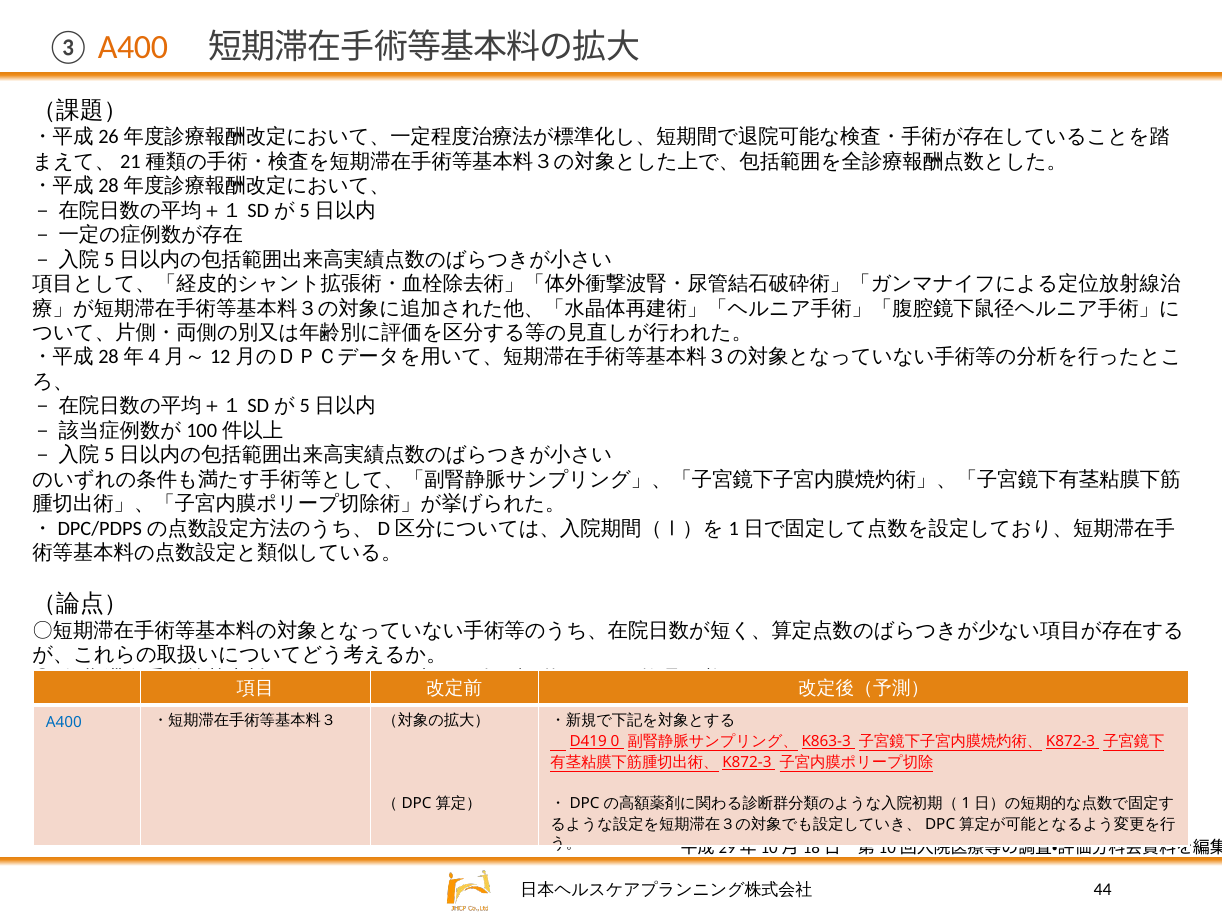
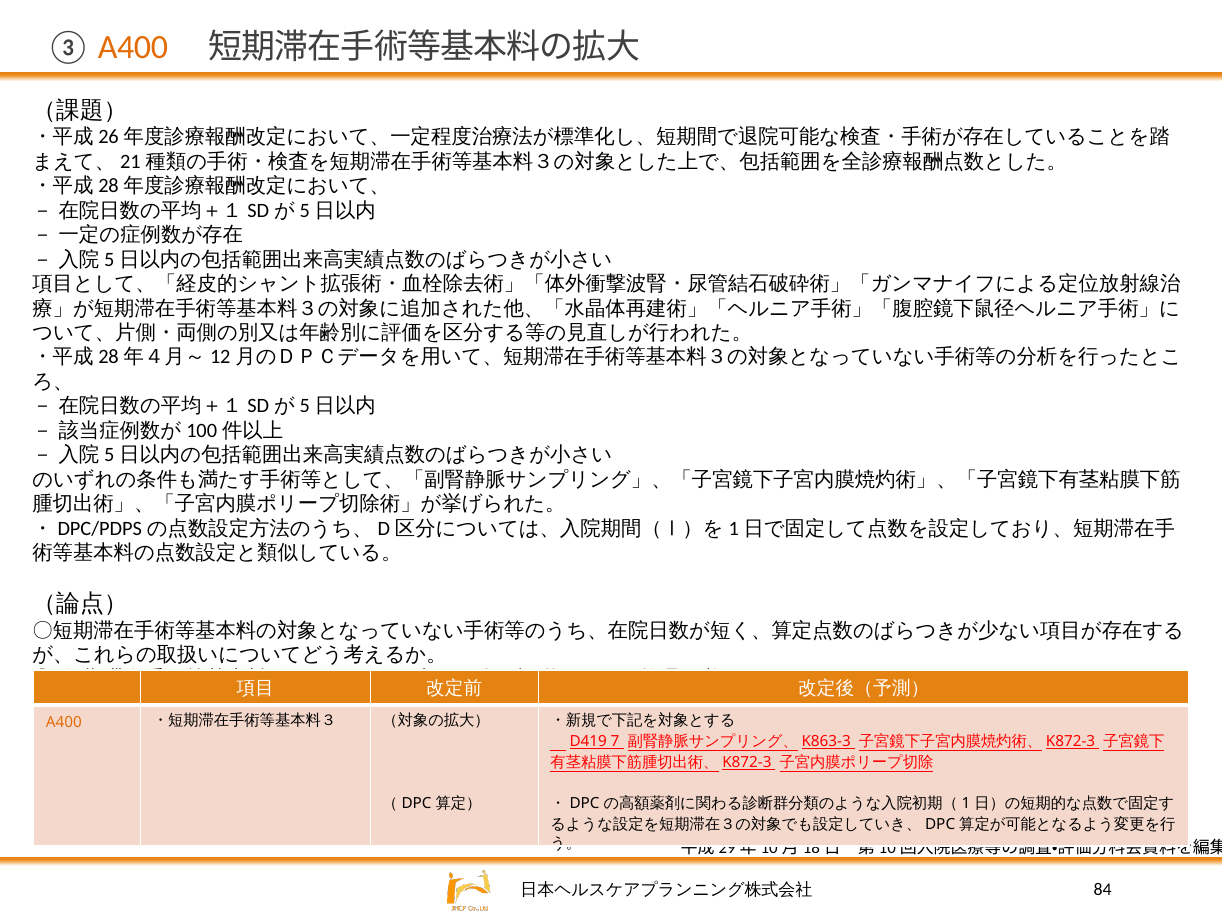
A400 colour: blue -> orange (64, 722)
0: 0 -> 7 (615, 741)
44: 44 -> 84 (1103, 889)
